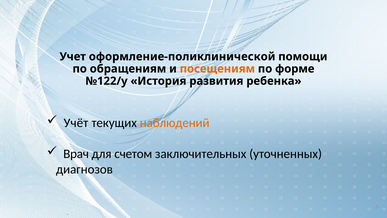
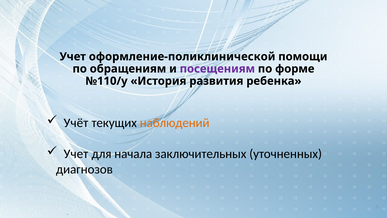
посещениям colour: orange -> purple (217, 69)
№122/у: №122/у -> №110/у (107, 81)
Врач: Врач -> Учет (76, 154)
счетом: счетом -> начала (133, 154)
